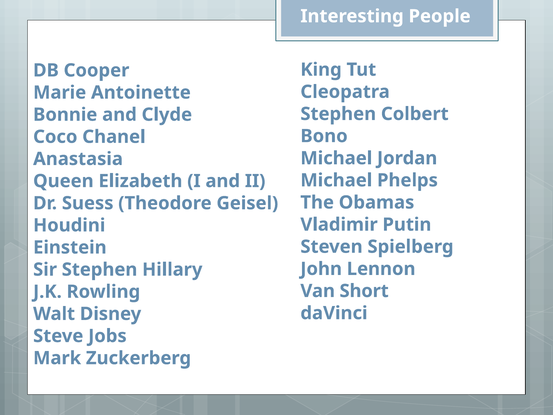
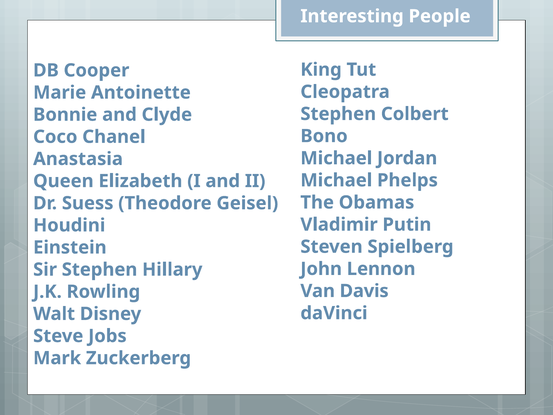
Short: Short -> Davis (364, 291)
